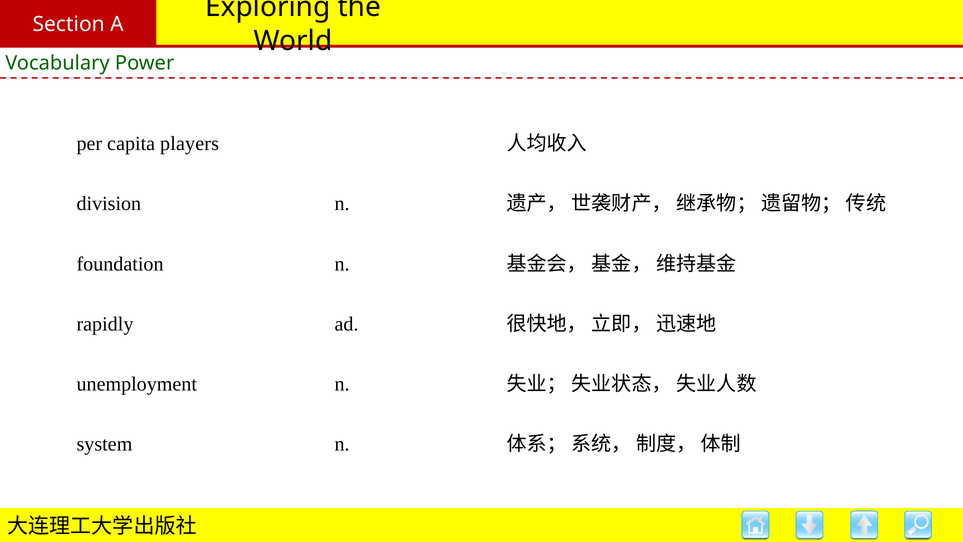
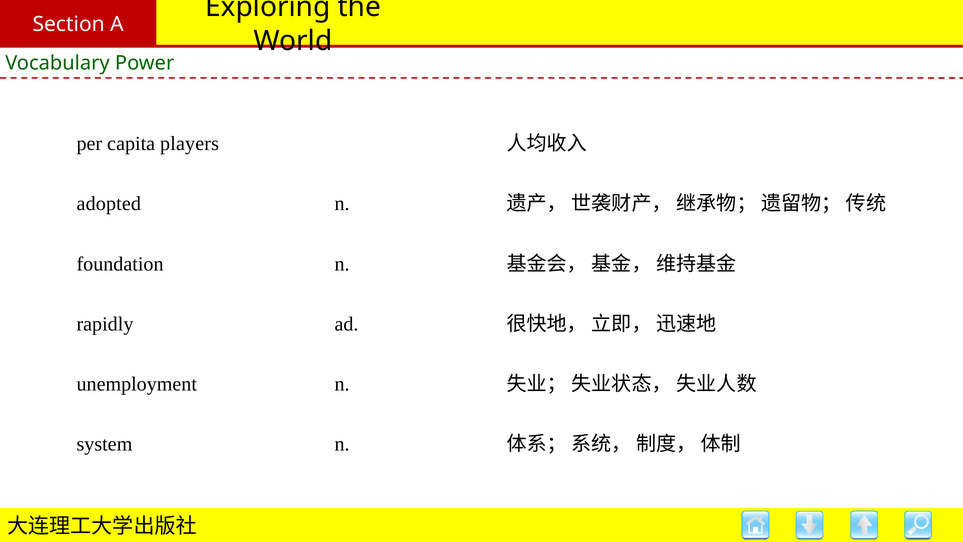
division: division -> adopted (109, 204)
